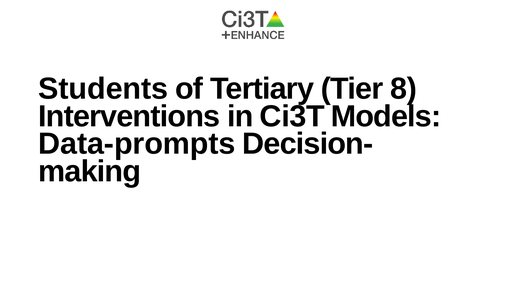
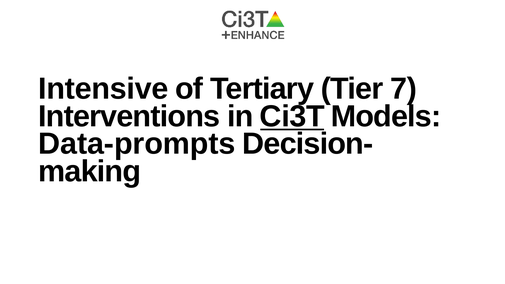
Students: Students -> Intensive (103, 89)
8: 8 -> 7 (403, 89)
Ci3T underline: none -> present (292, 116)
